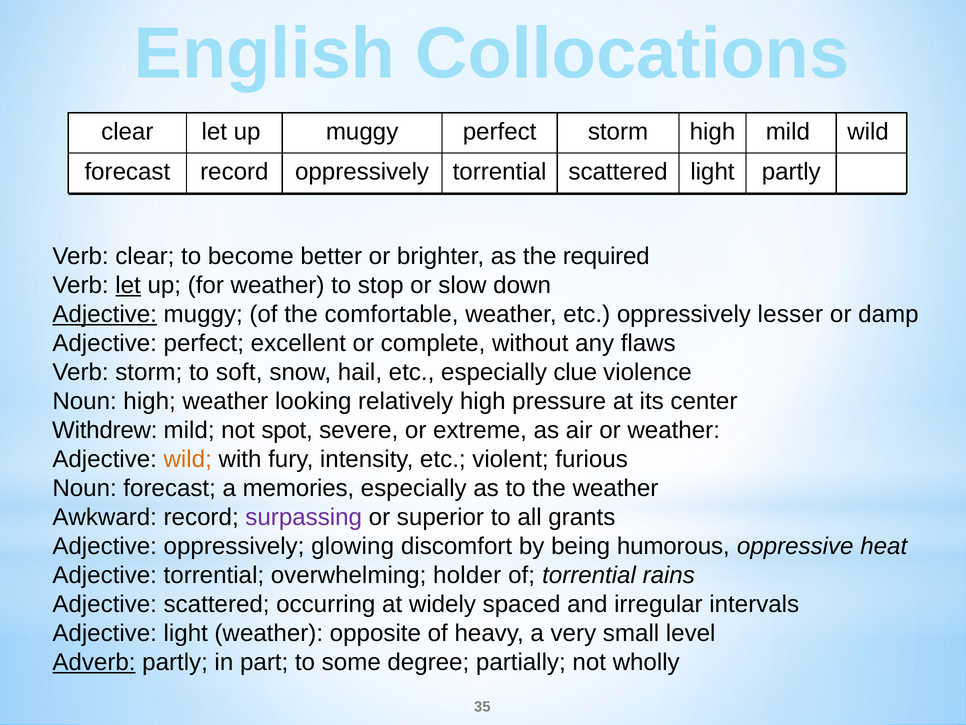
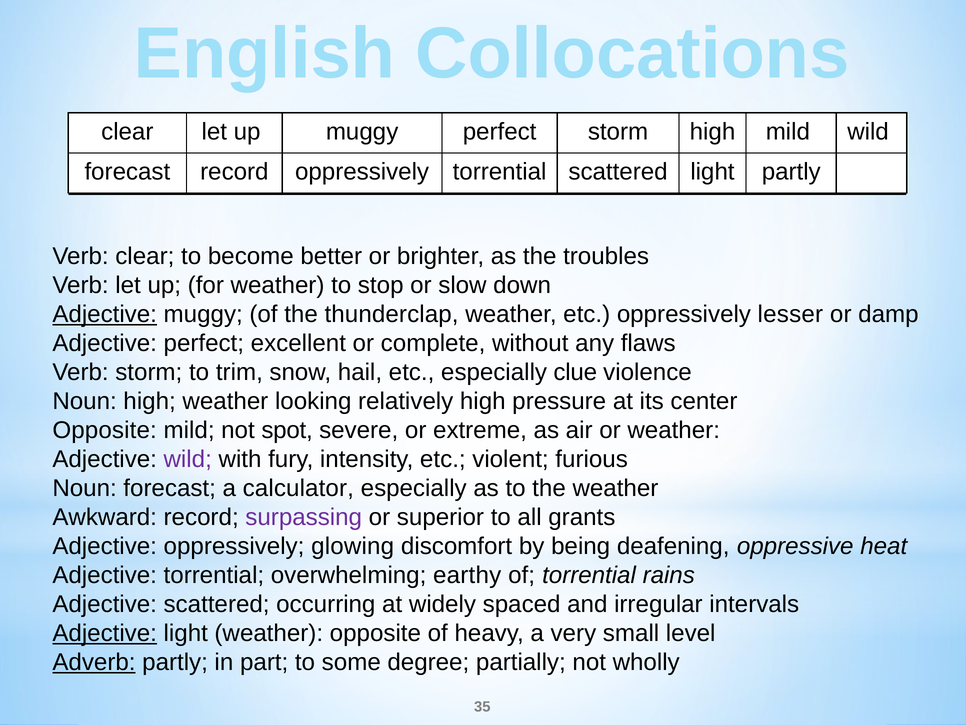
required: required -> troubles (606, 256)
let underline: present -> none (128, 285)
comfortable: comfortable -> thunderclap (392, 314)
soft: soft -> trim (239, 372)
Withdrew: Withdrew -> Opposite (105, 430)
wild colour: orange -> purple (188, 459)
memories: memories -> calculator (298, 488)
humorous: humorous -> deafening (673, 546)
holder: holder -> earthy (467, 575)
Adjective underline: none -> present (105, 633)
